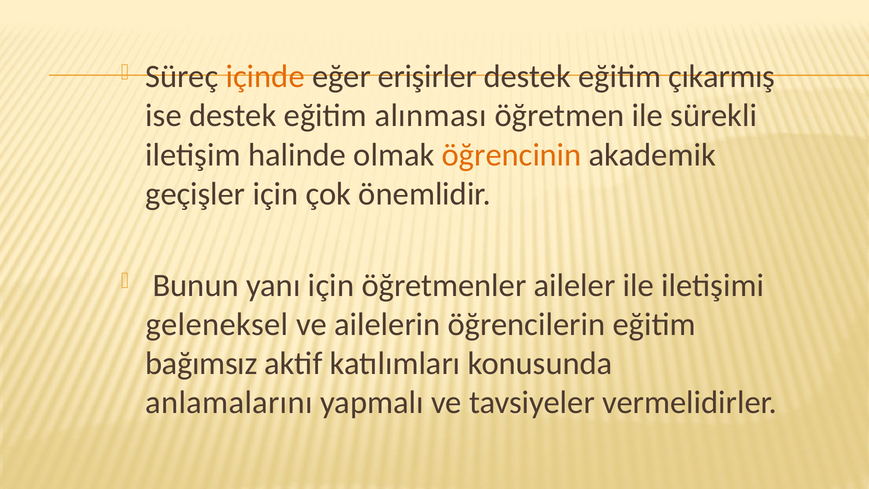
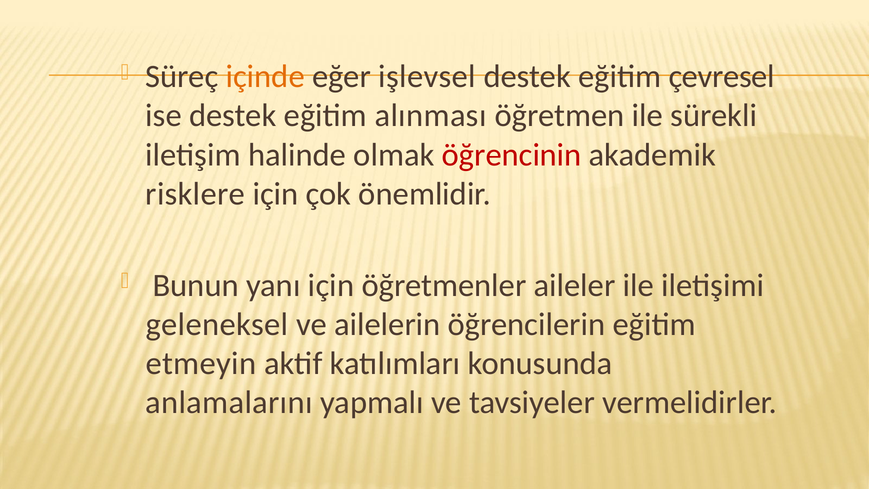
erişirler: erişirler -> işlevsel (427, 77)
çıkarmış: çıkarmış -> çevresel (722, 77)
öğrencinin colour: orange -> red (512, 155)
geçişler: geçişler -> risklere (195, 194)
bağımsız: bağımsız -> etmeyin (201, 363)
